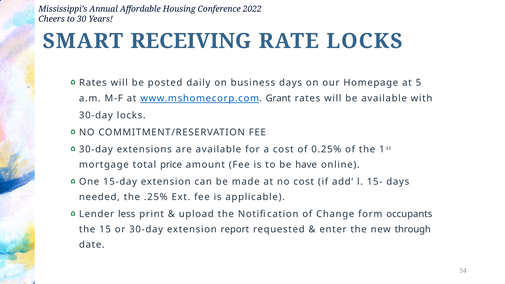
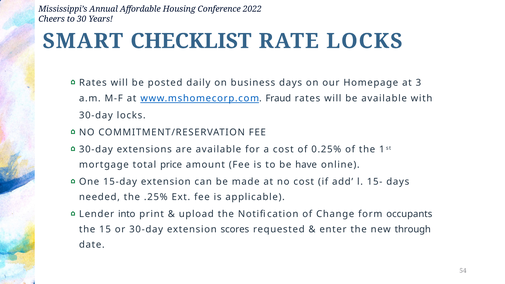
RECEIVING: RECEIVING -> CHECKLIST (191, 41)
5: 5 -> 3 (418, 83)
Grant: Grant -> Fraud (278, 98)
less: less -> into (127, 214)
report: report -> scores (235, 229)
